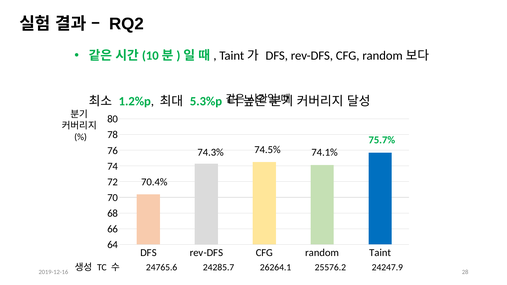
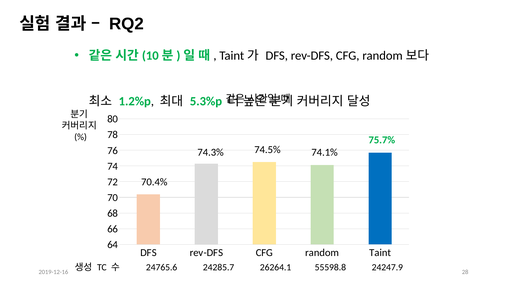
25576.2: 25576.2 -> 55598.8 (330, 268)
